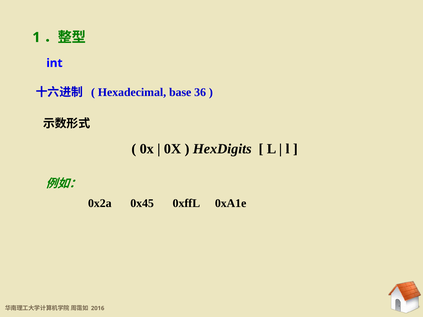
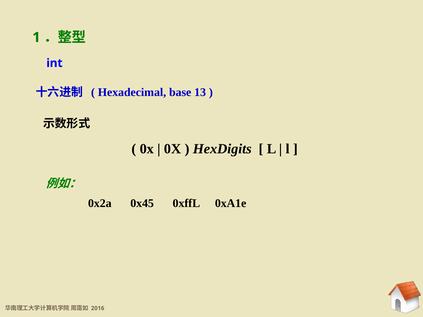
36: 36 -> 13 (200, 92)
